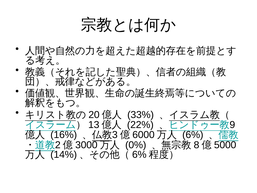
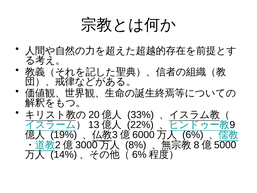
16%: 16% -> 19% (64, 135)
0%: 0% -> 8% (136, 145)
